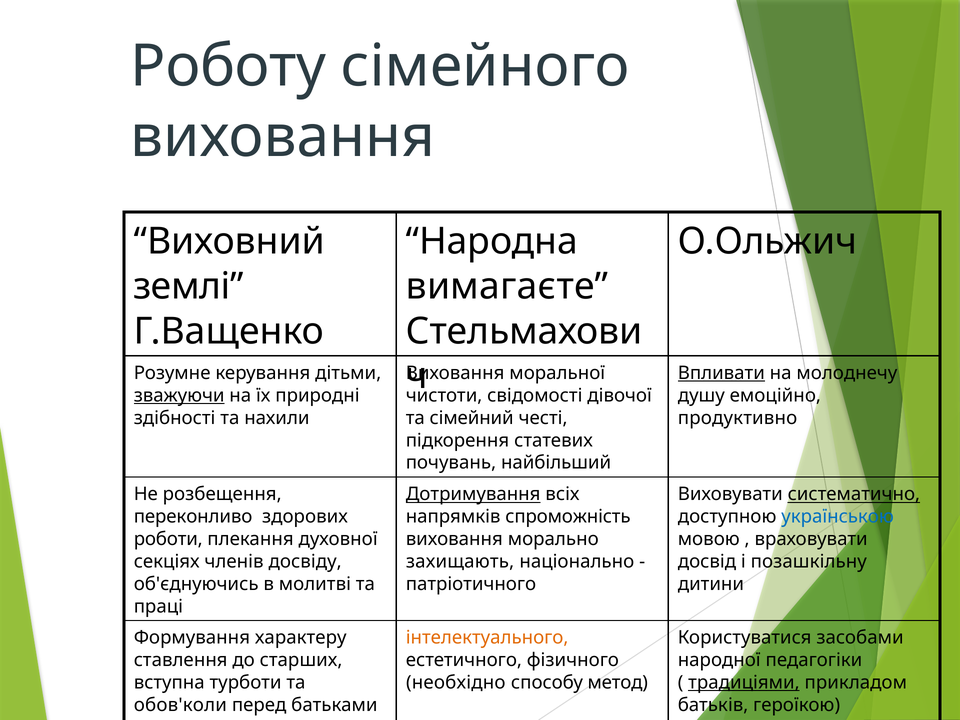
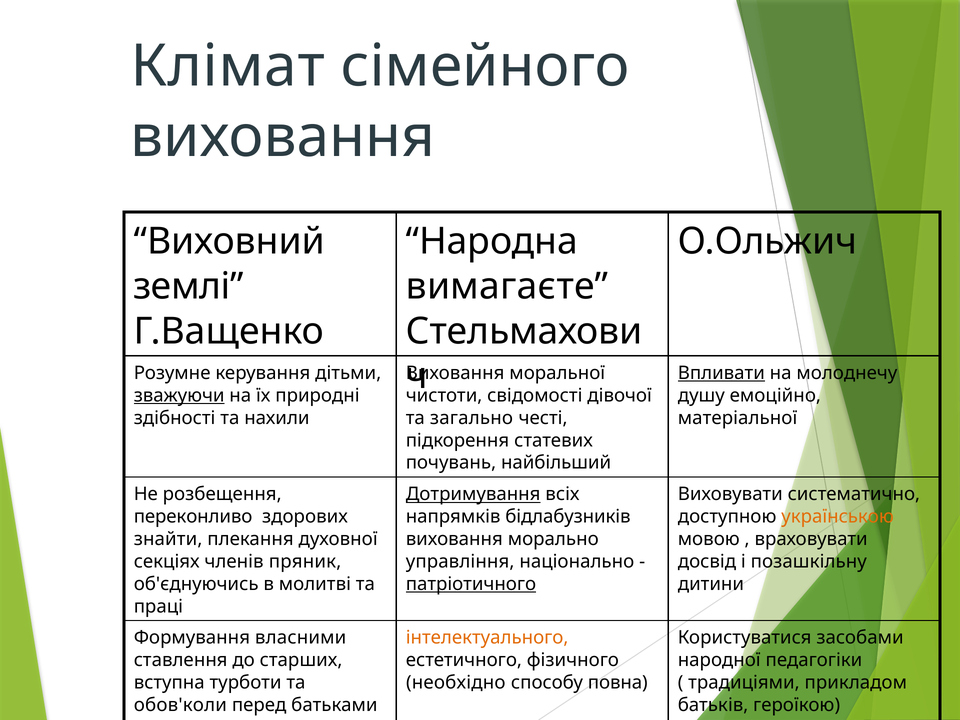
Роботу: Роботу -> Клімат (228, 67)
сімейний: сімейний -> загально (471, 418)
продуктивно: продуктивно -> матеріальної (738, 418)
систематично underline: present -> none (854, 494)
спроможність: спроможність -> бідлабузників (568, 517)
українською colour: blue -> orange (838, 517)
роботи: роботи -> знайти (168, 539)
досвіду: досвіду -> пряник (305, 562)
захищають: захищають -> управління (460, 562)
патріотичного underline: none -> present (471, 584)
характеру: характеру -> власними (301, 638)
метод: метод -> повна (618, 683)
традиціями underline: present -> none (744, 683)
